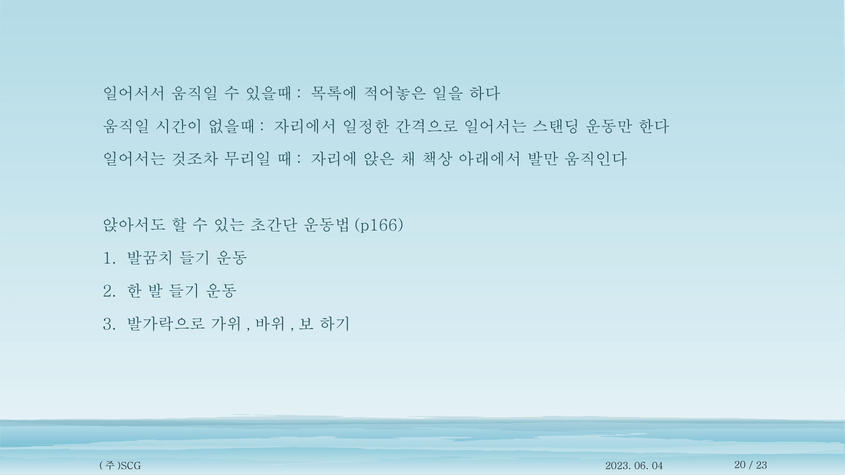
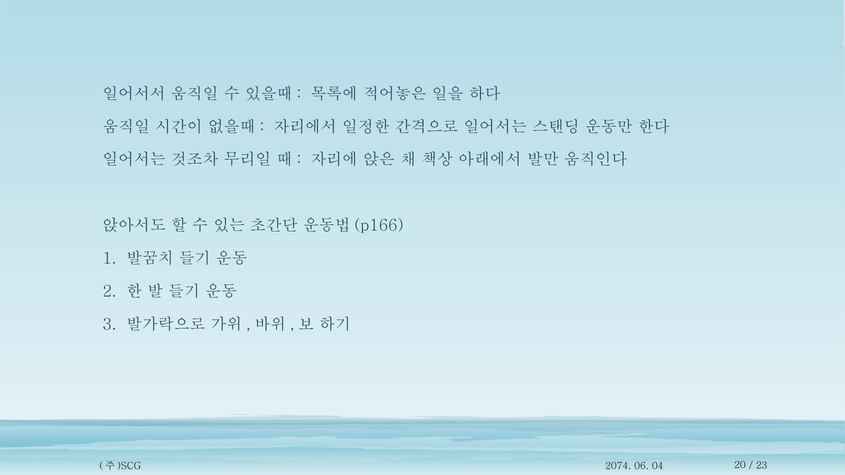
2023: 2023 -> 2074 (618, 466)
